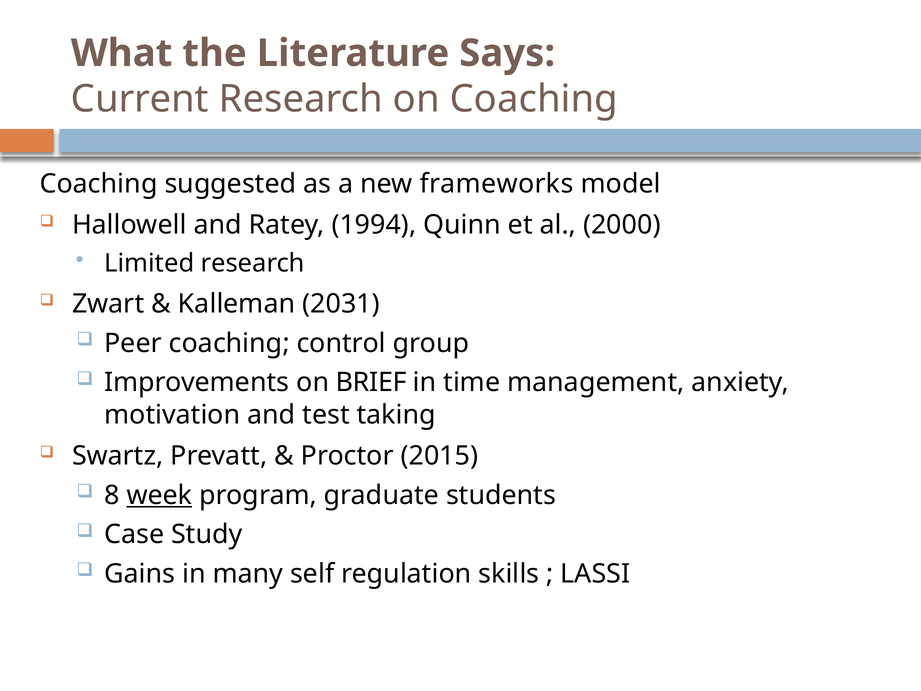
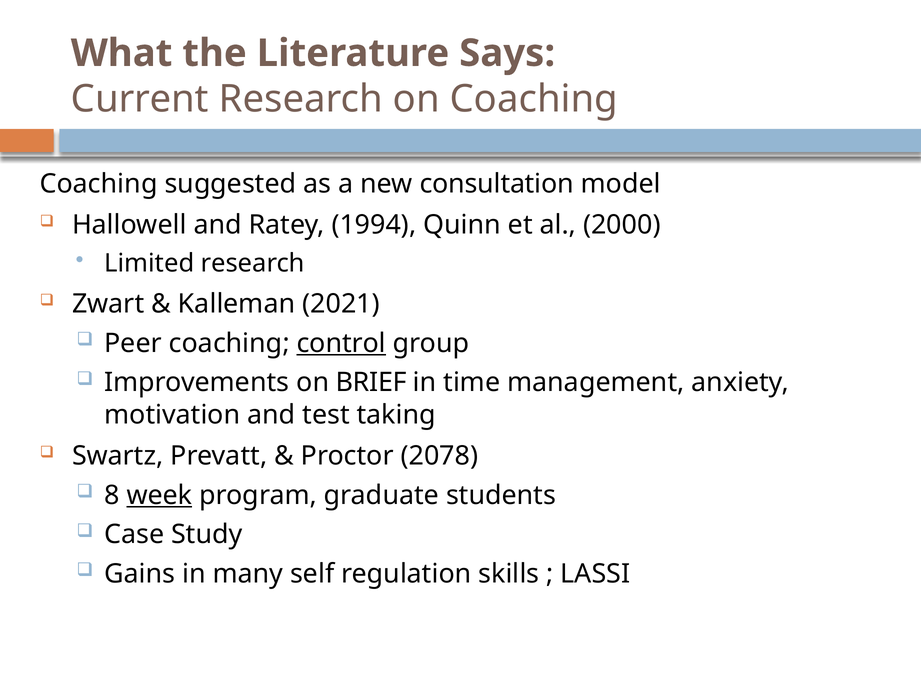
frameworks: frameworks -> consultation (497, 184)
2031: 2031 -> 2021 (341, 304)
control underline: none -> present (341, 343)
2015: 2015 -> 2078 (439, 456)
